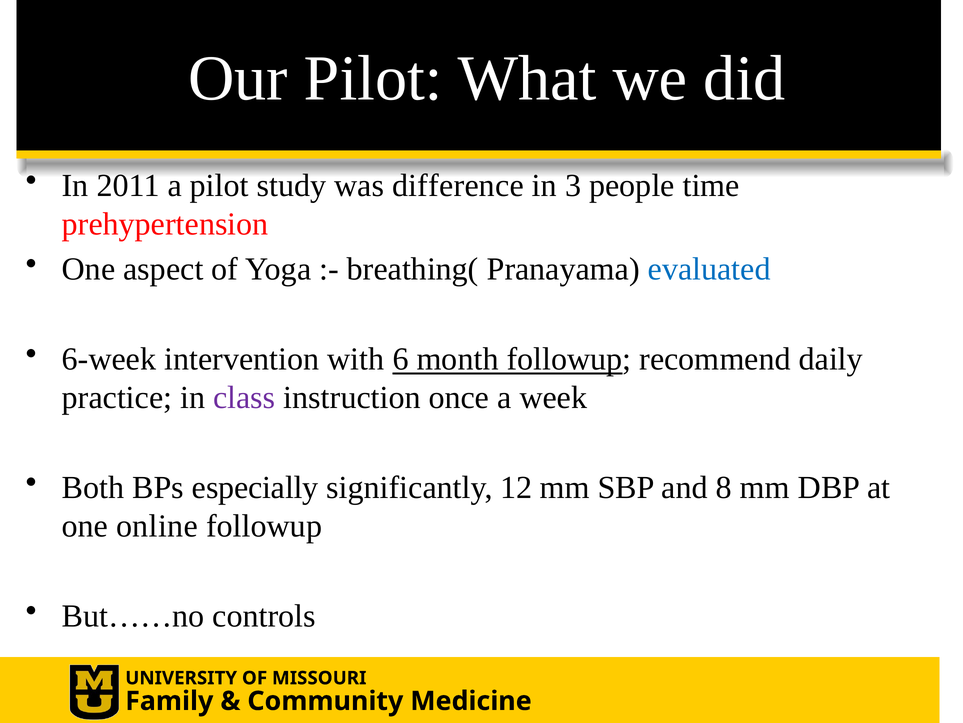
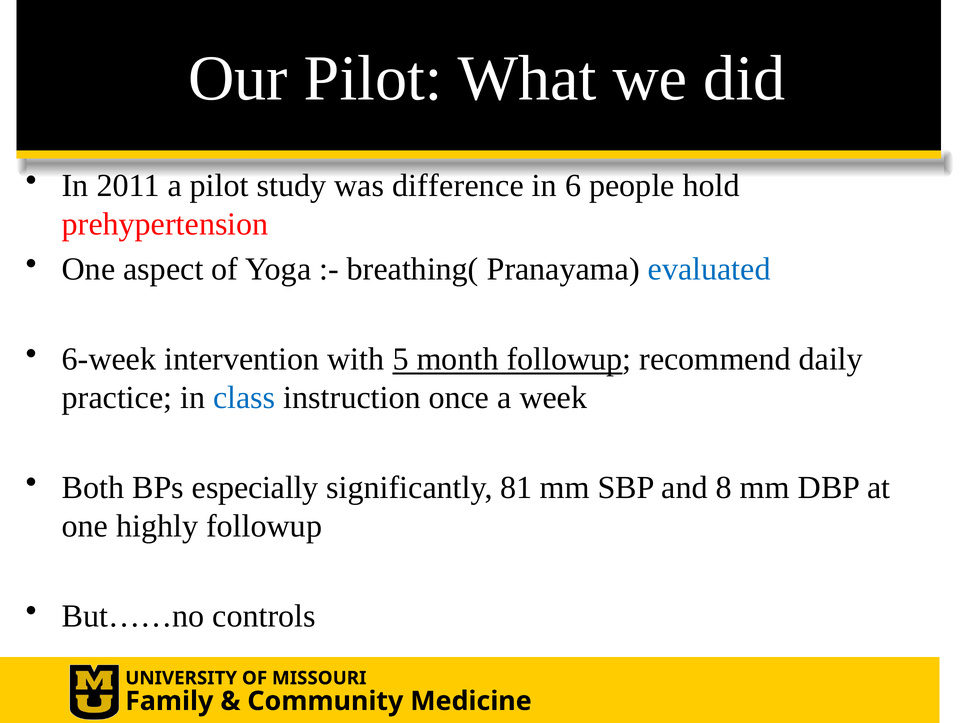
3: 3 -> 6 (573, 185)
time: time -> hold (711, 185)
6: 6 -> 5 (401, 359)
class colour: purple -> blue (244, 397)
12: 12 -> 81 (516, 487)
online: online -> highly (157, 526)
